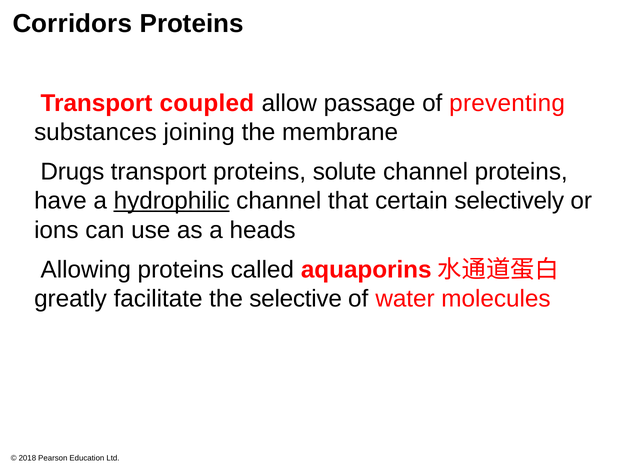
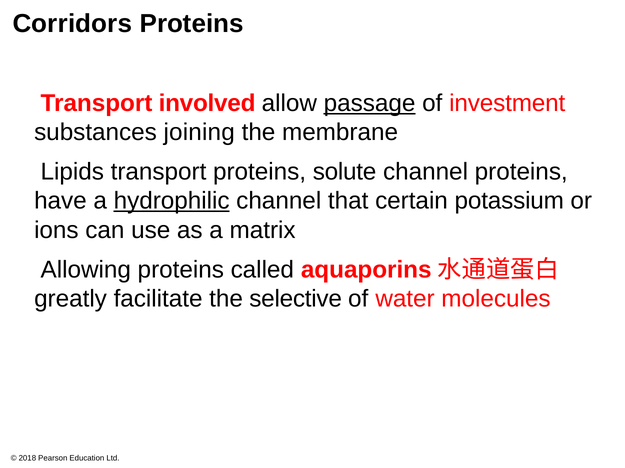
coupled: coupled -> involved (207, 103)
passage underline: none -> present (370, 103)
preventing: preventing -> investment (507, 103)
Drugs: Drugs -> Lipids (72, 172)
selectively: selectively -> potassium (509, 201)
heads: heads -> matrix (263, 230)
